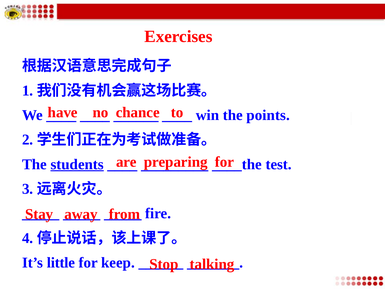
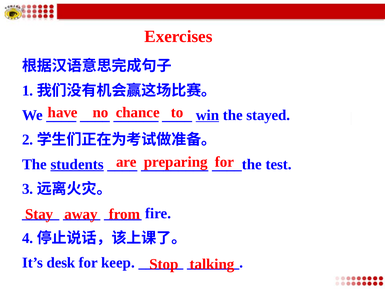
win underline: none -> present (207, 115)
points: points -> stayed (268, 115)
little: little -> desk (61, 262)
